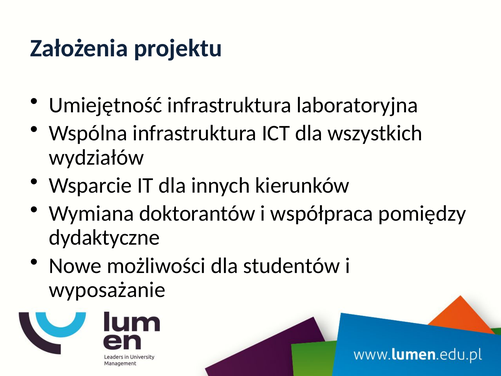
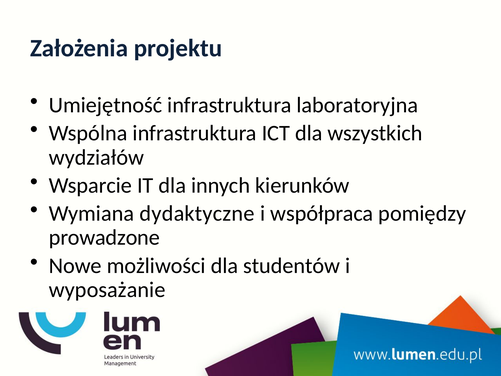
doktorantów: doktorantów -> dydaktyczne (197, 213)
dydaktyczne: dydaktyczne -> prowadzone (104, 237)
